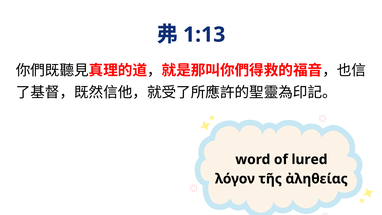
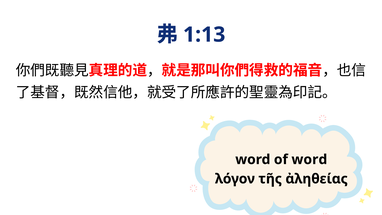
of lured: lured -> word (309, 159)
